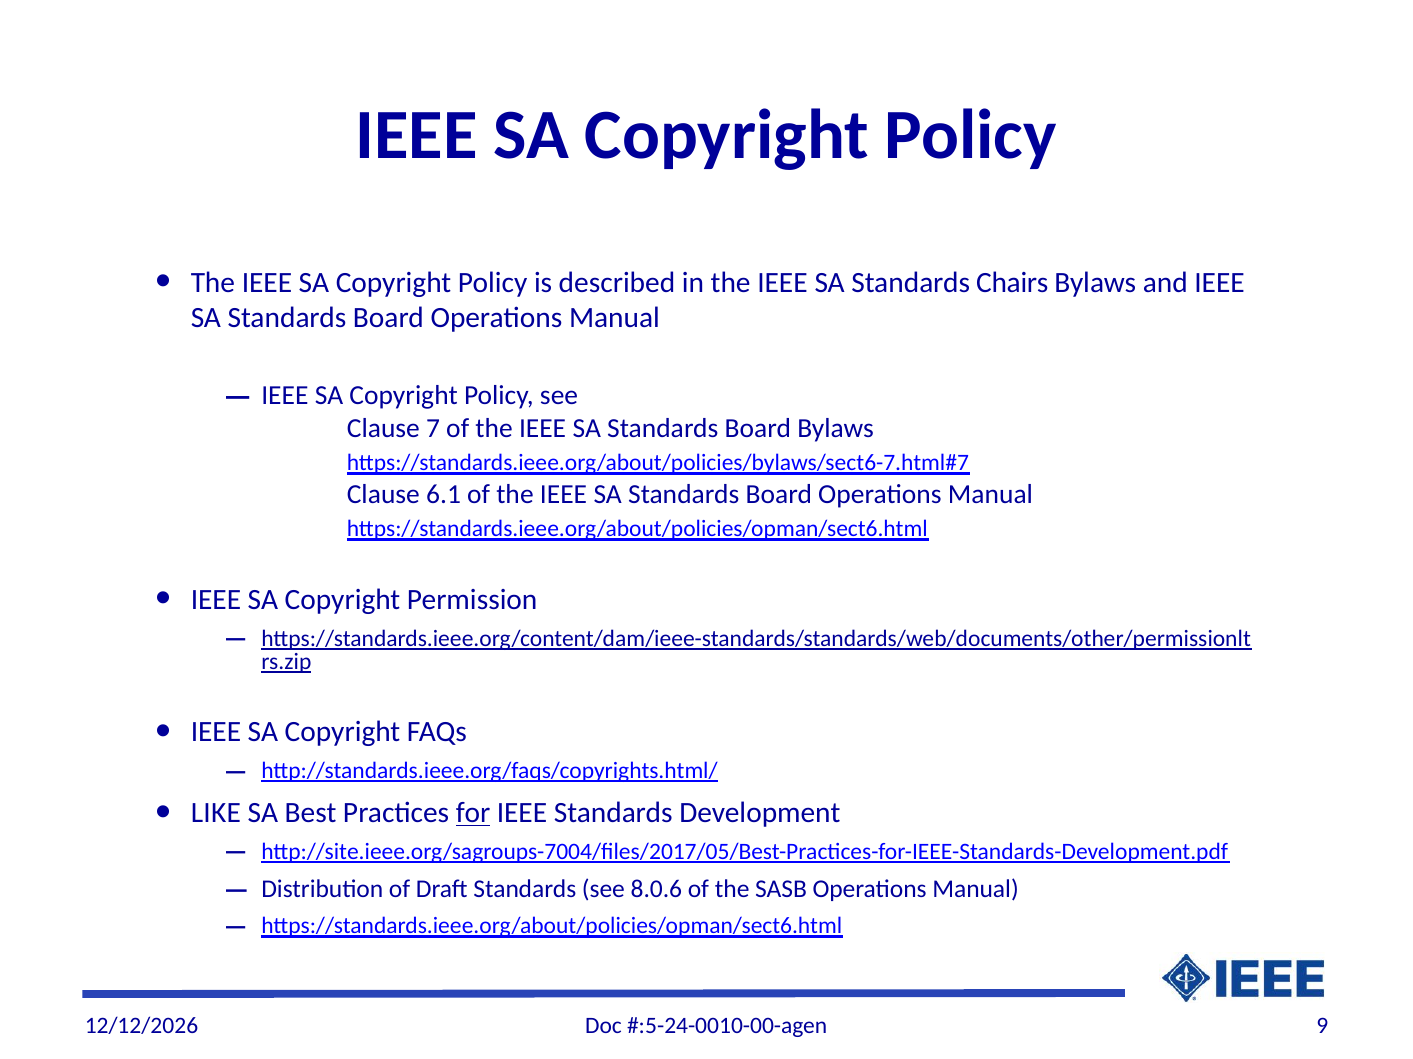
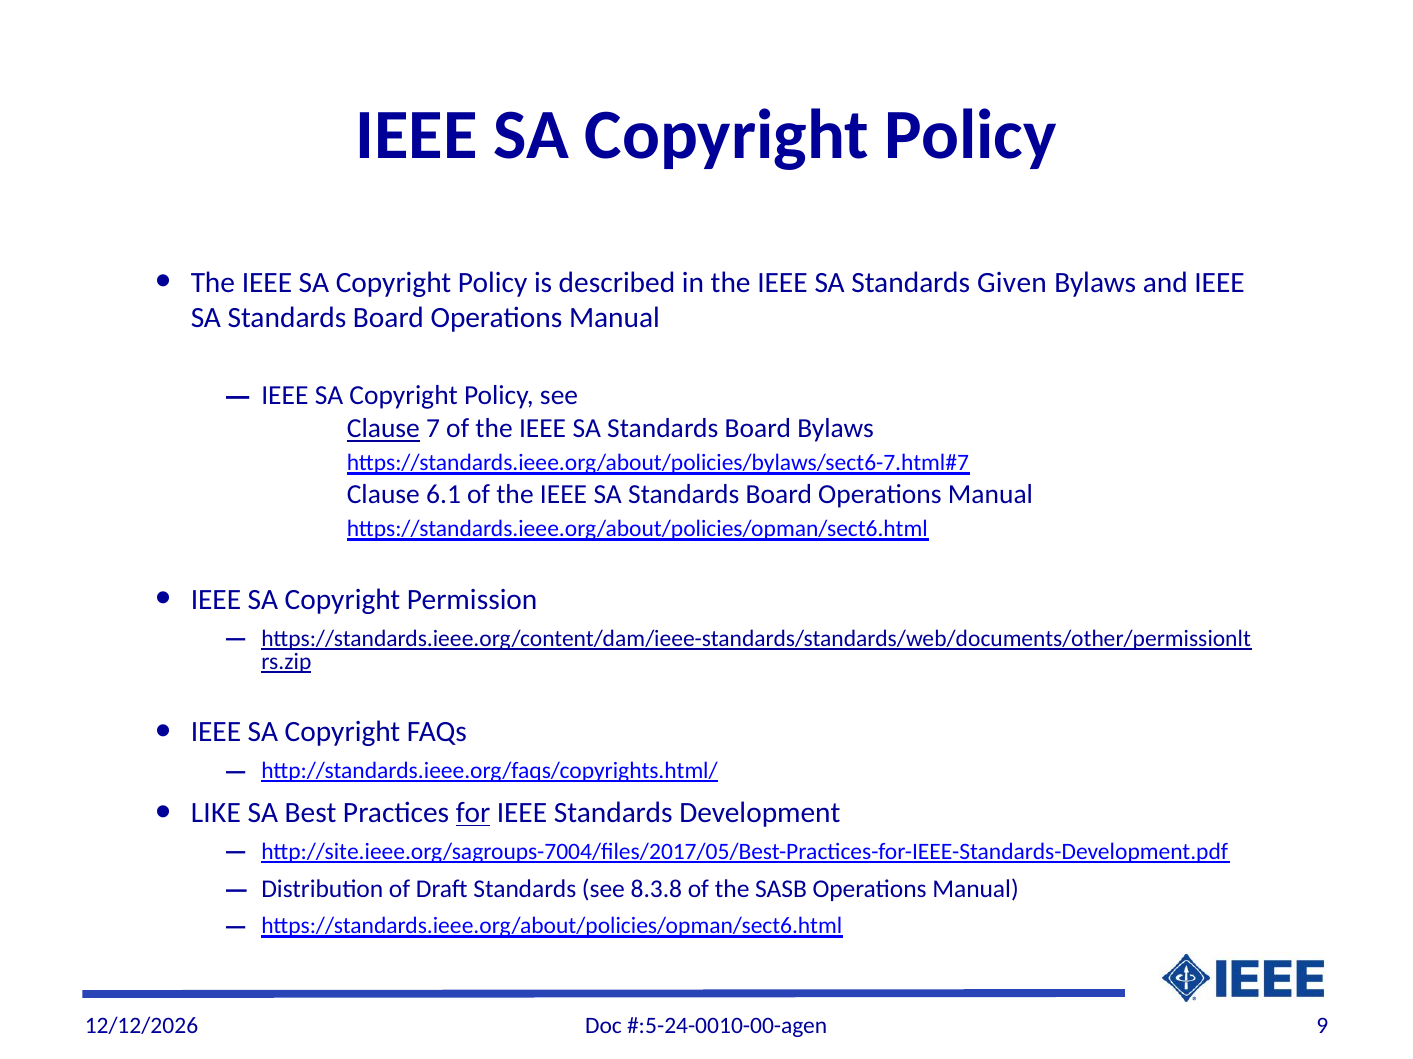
Chairs: Chairs -> Given (1012, 283)
Clause underline: none -> present (383, 429)
8.0.6: 8.0.6 -> 8.3.8 (656, 890)
